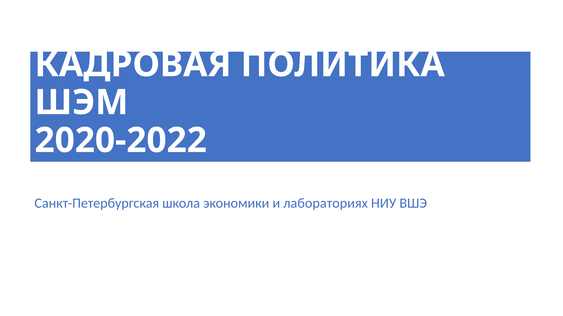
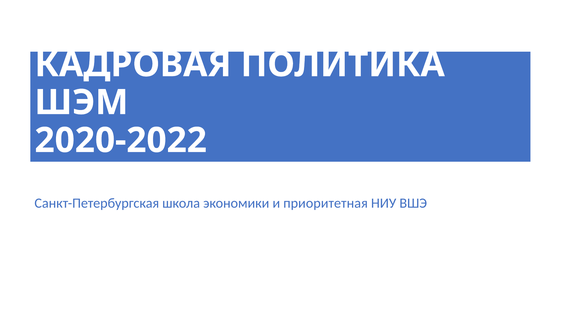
лабораториях: лабораториях -> приоритетная (326, 204)
